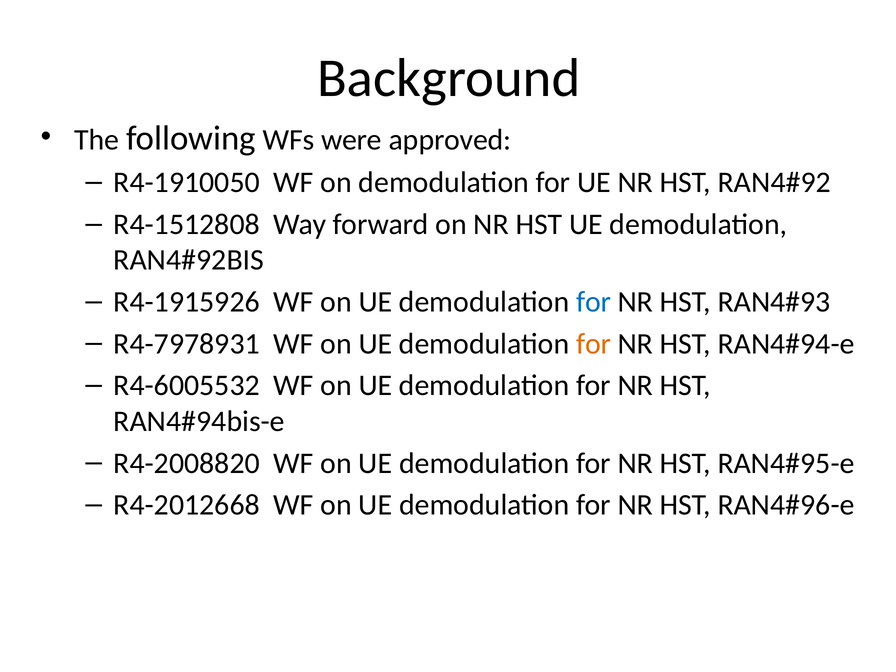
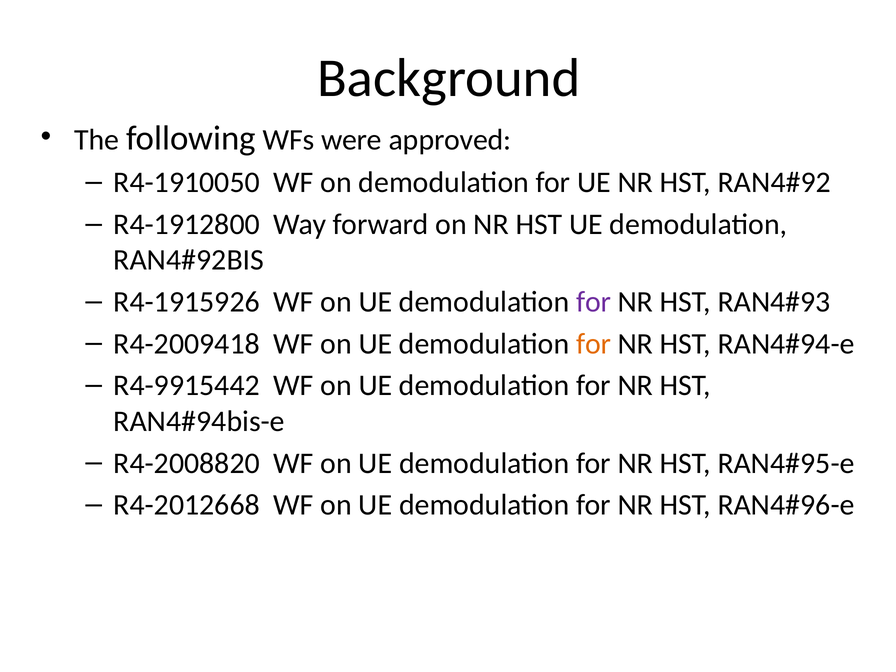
R4-1512808: R4-1512808 -> R4-1912800 (187, 224)
for colour: blue -> purple (594, 302)
R4-7978931: R4-7978931 -> R4-2009418 (187, 344)
R4-6005532: R4-6005532 -> R4-9915442 (187, 386)
